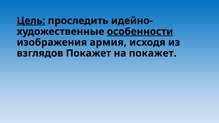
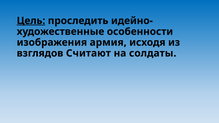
особенности underline: present -> none (140, 32)
взглядов Покажет: Покажет -> Считают (88, 53)
на покажет: покажет -> солдаты (153, 53)
